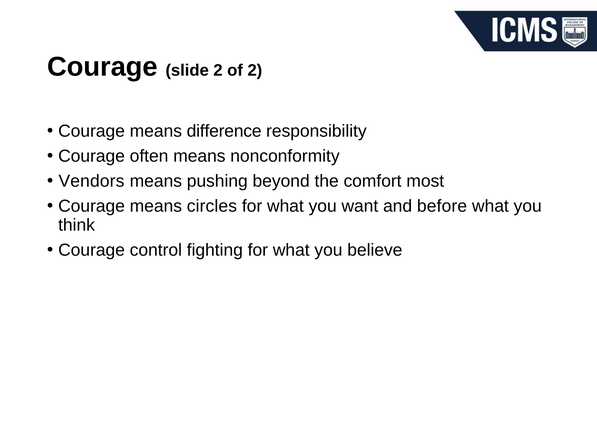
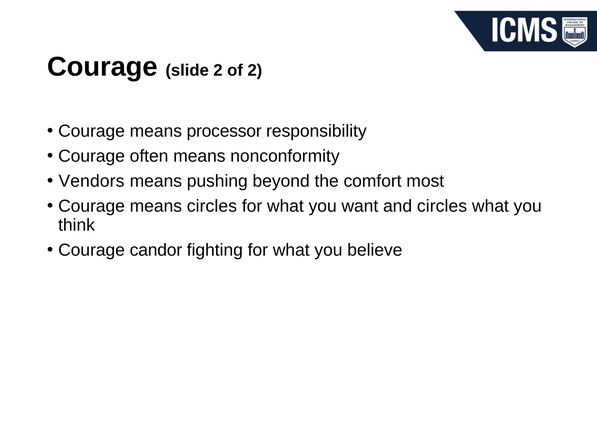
difference: difference -> processor (224, 131)
and before: before -> circles (442, 207)
control: control -> candor (156, 250)
